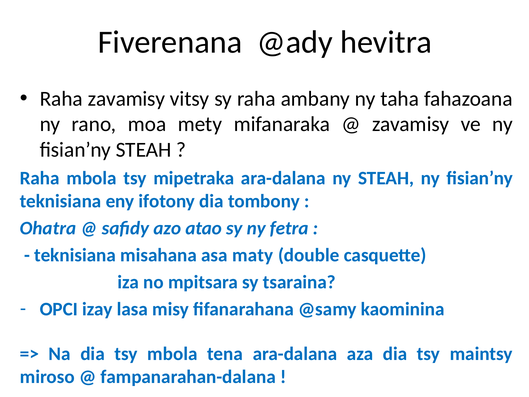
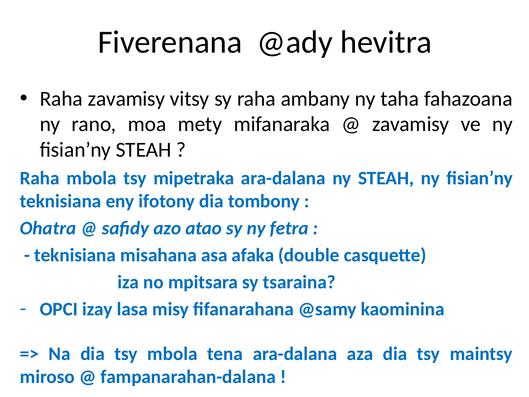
maty: maty -> afaka (253, 255)
